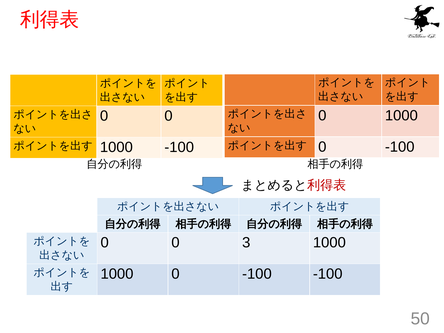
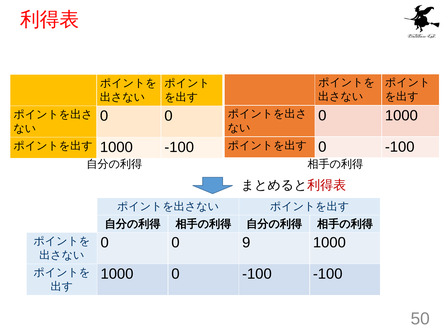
3: 3 -> 9 (246, 243)
